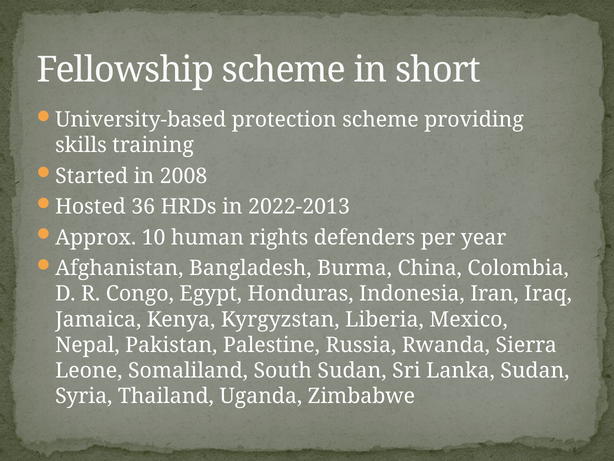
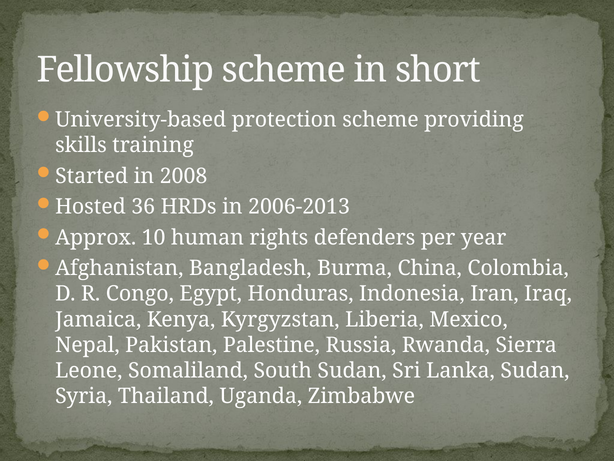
2022-2013: 2022-2013 -> 2006-2013 (299, 207)
